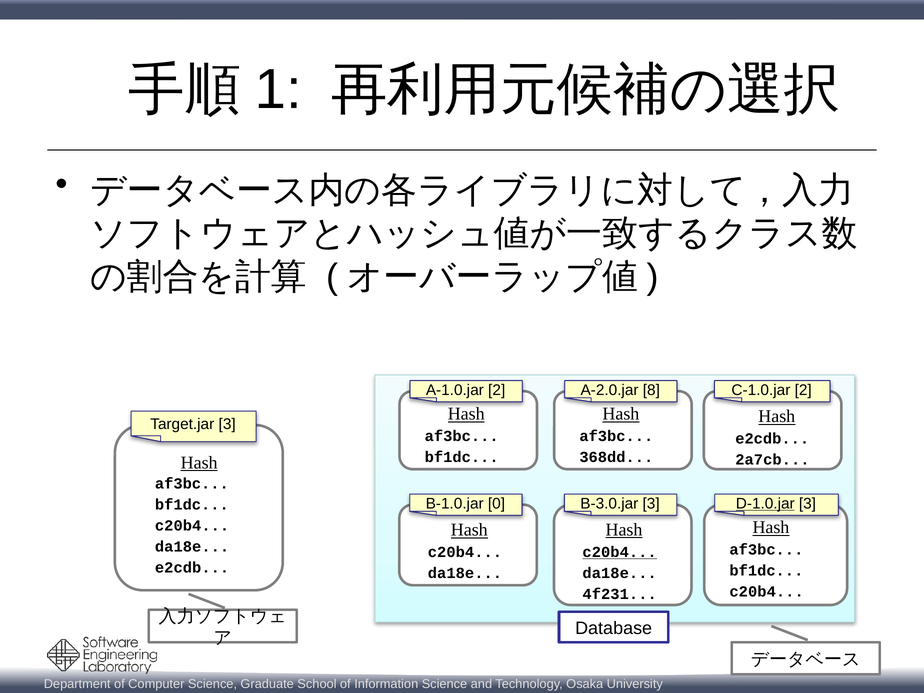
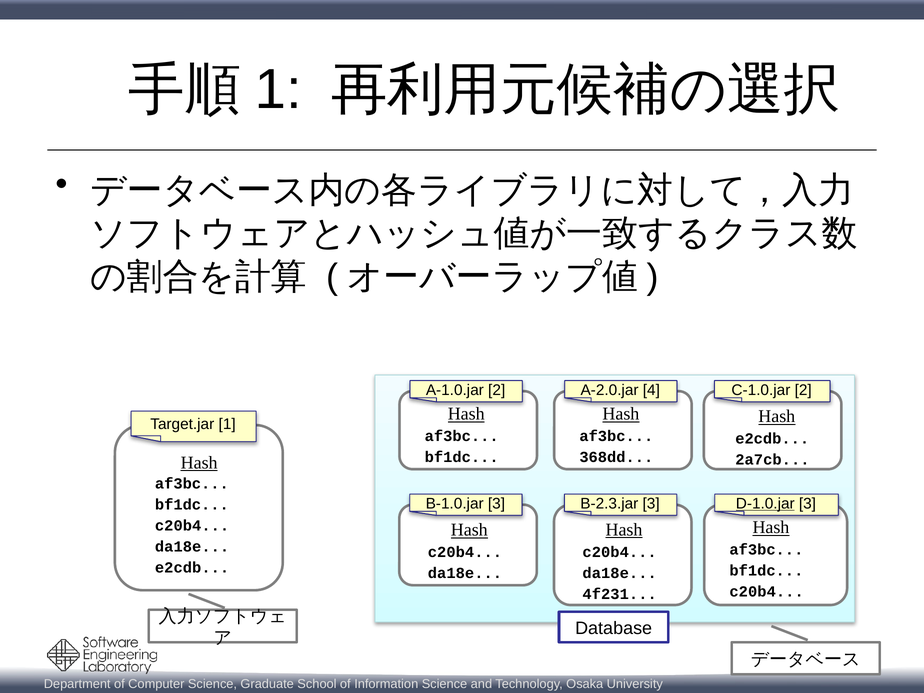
8: 8 -> 4 (651, 390)
Target.jar 3: 3 -> 1 (227, 424)
B-1.0.jar 0: 0 -> 3 (496, 504)
B-3.0.jar: B-3.0.jar -> B-2.3.jar (609, 504)
c20b4 underline: present -> none (620, 552)
